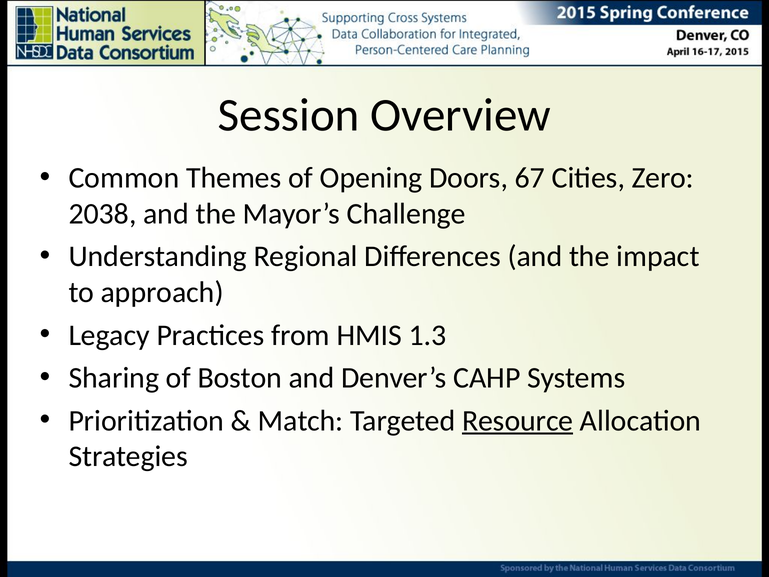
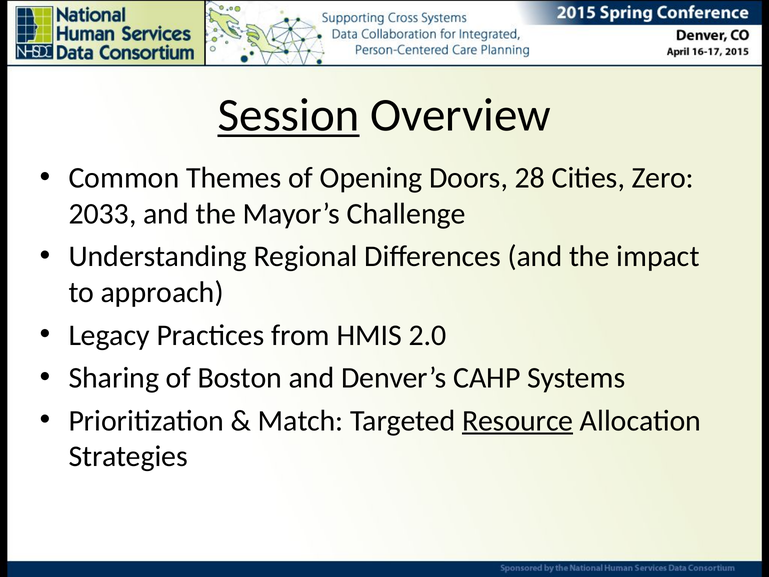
Session underline: none -> present (289, 115)
67: 67 -> 28 (530, 178)
2038: 2038 -> 2033 (103, 214)
1.3: 1.3 -> 2.0 (428, 335)
